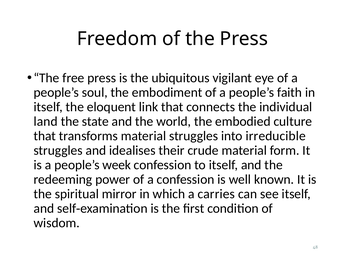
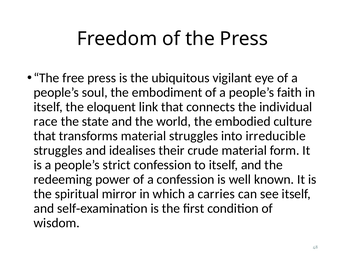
land: land -> race (46, 121)
week: week -> strict (117, 165)
